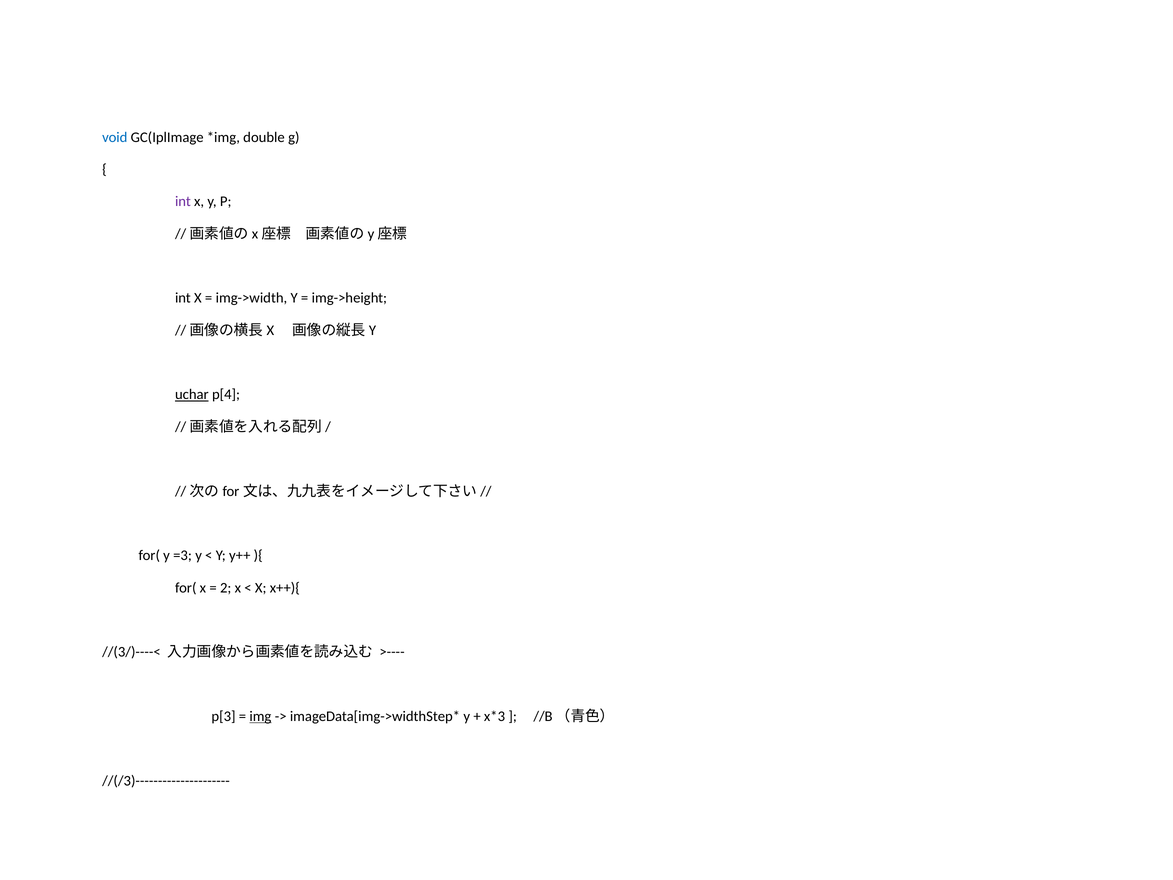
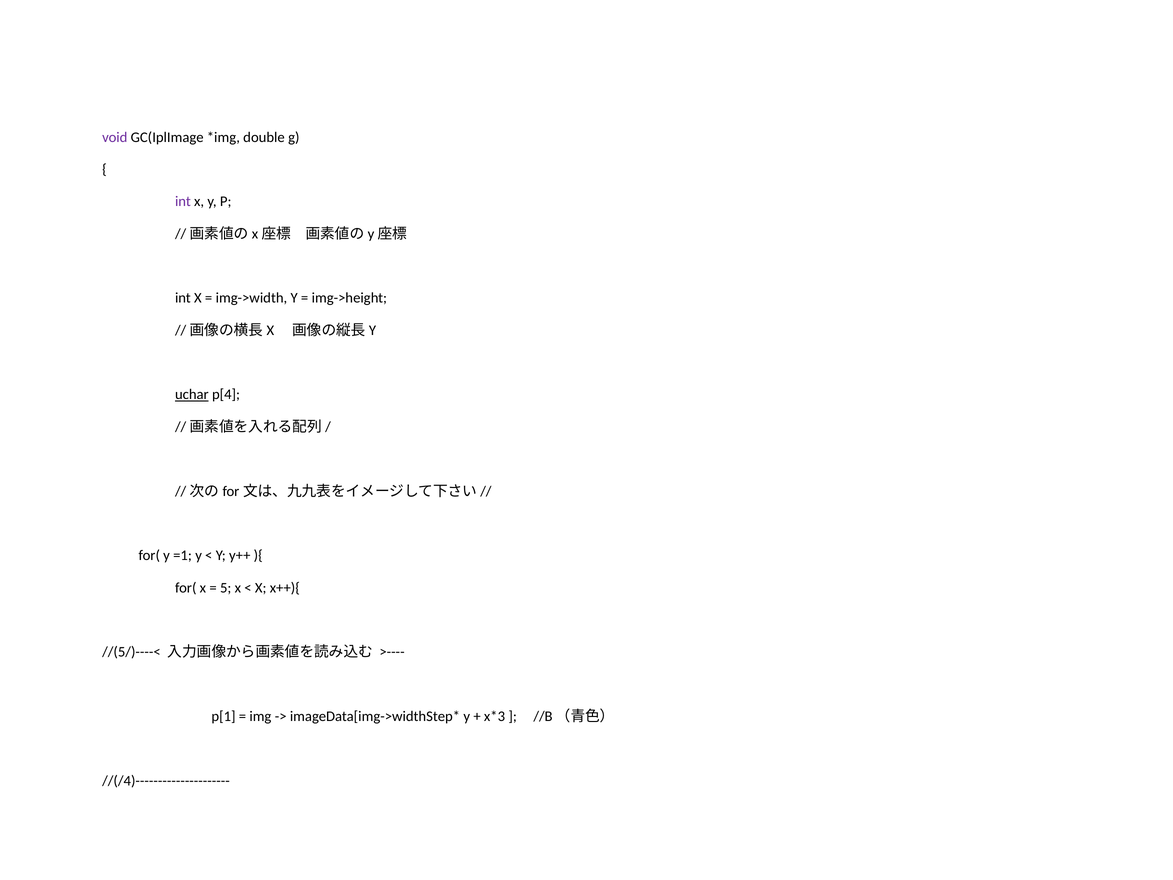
void colour: blue -> purple (115, 137)
=3: =3 -> =1 (183, 555)
2: 2 -> 5 (226, 588)
//(3/)----<: //(3/)----< -> //(5/)----< (131, 652)
p[3: p[3 -> p[1 (223, 716)
img underline: present -> none (260, 716)
//(/3)---------------------: //(/3)--------------------- -> //(/4)--------------------- (166, 781)
